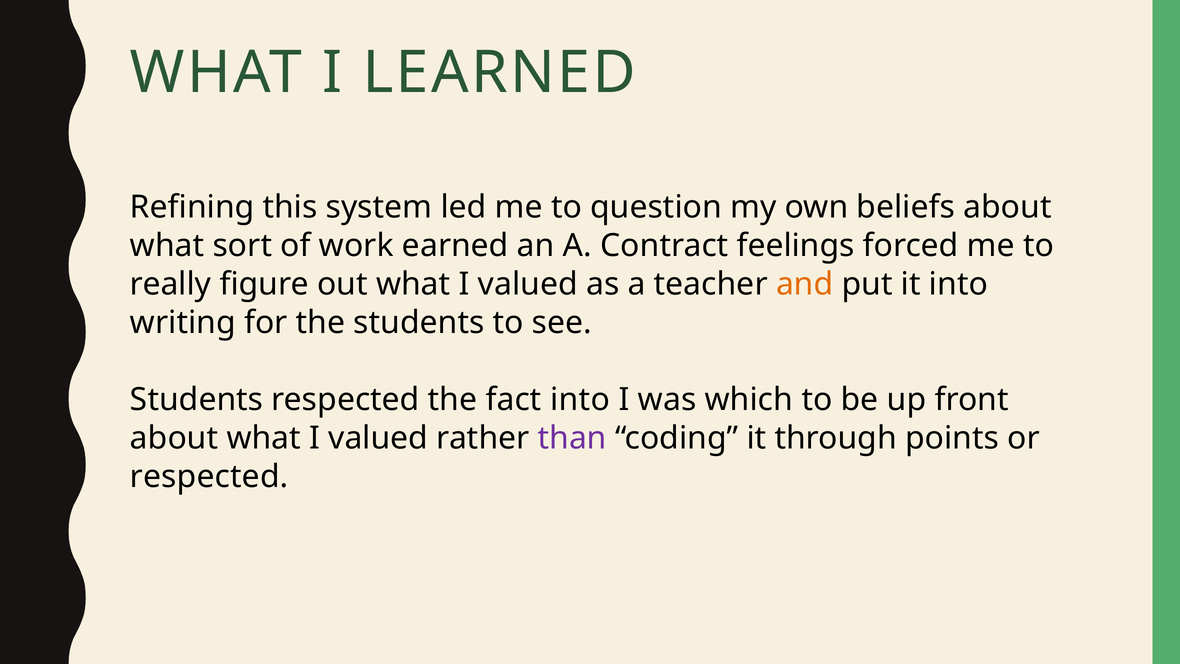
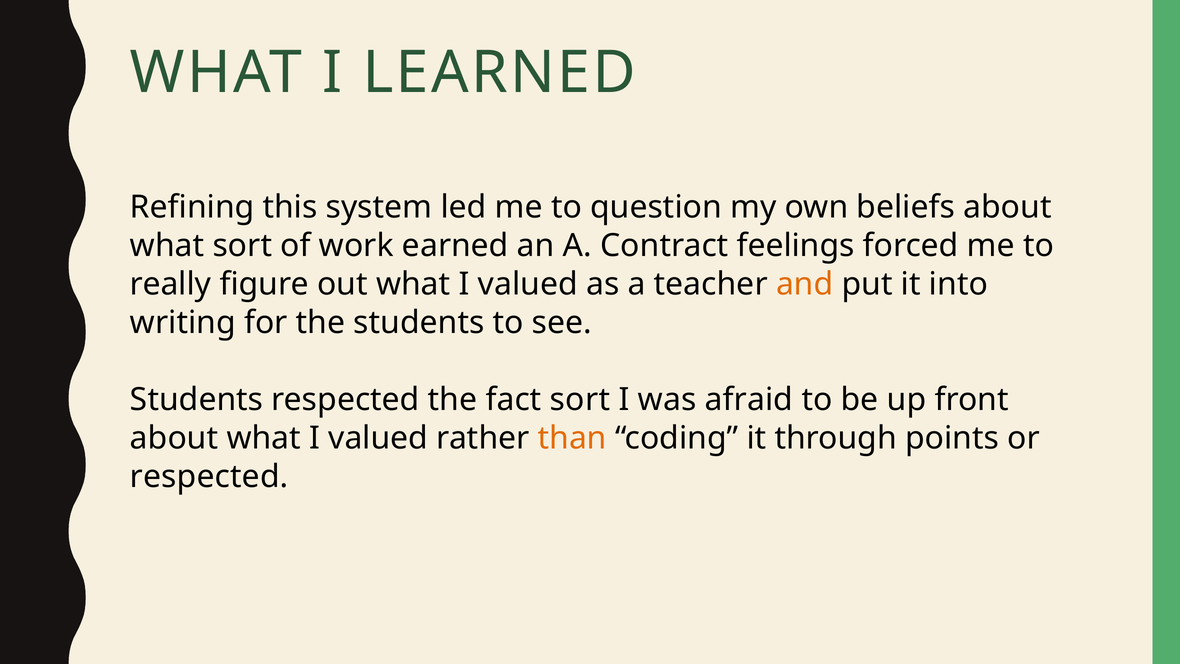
fact into: into -> sort (580, 399)
which: which -> afraid (749, 399)
than colour: purple -> orange (572, 438)
